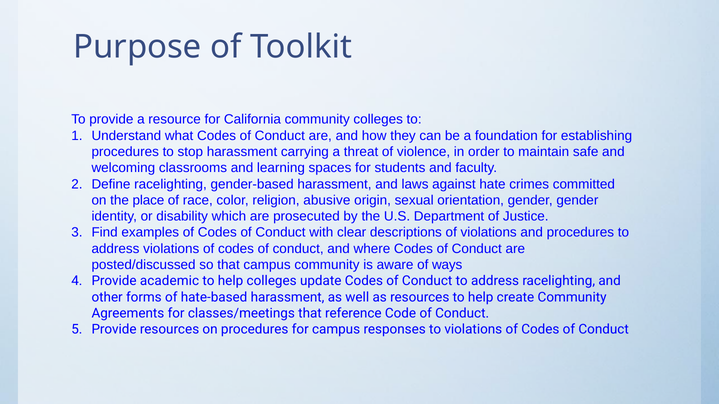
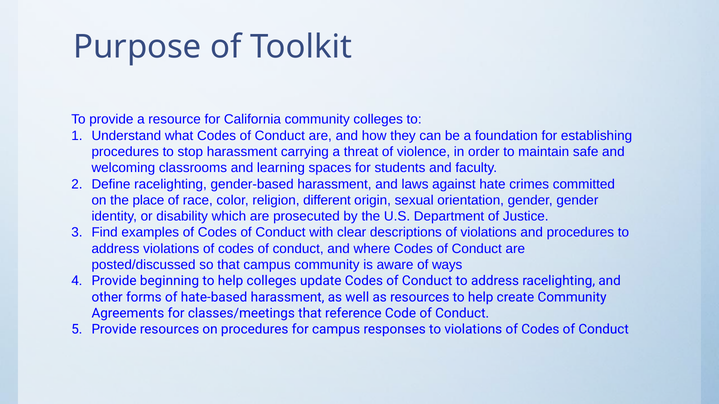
abusive: abusive -> different (327, 200)
academic: academic -> beginning (170, 281)
